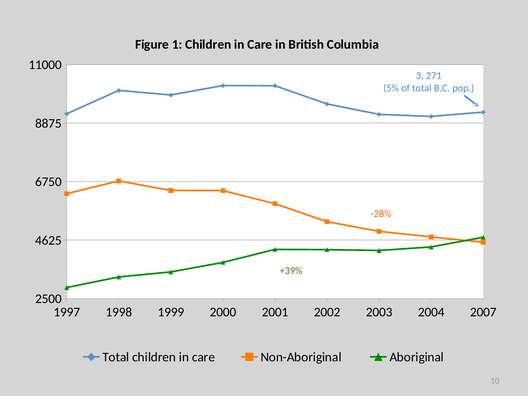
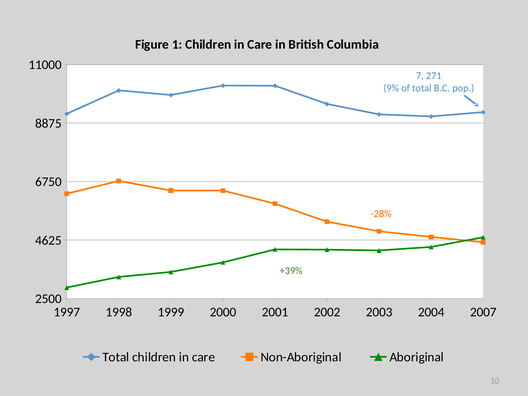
3: 3 -> 7 (420, 76)
5%: 5% -> 9% (391, 88)
